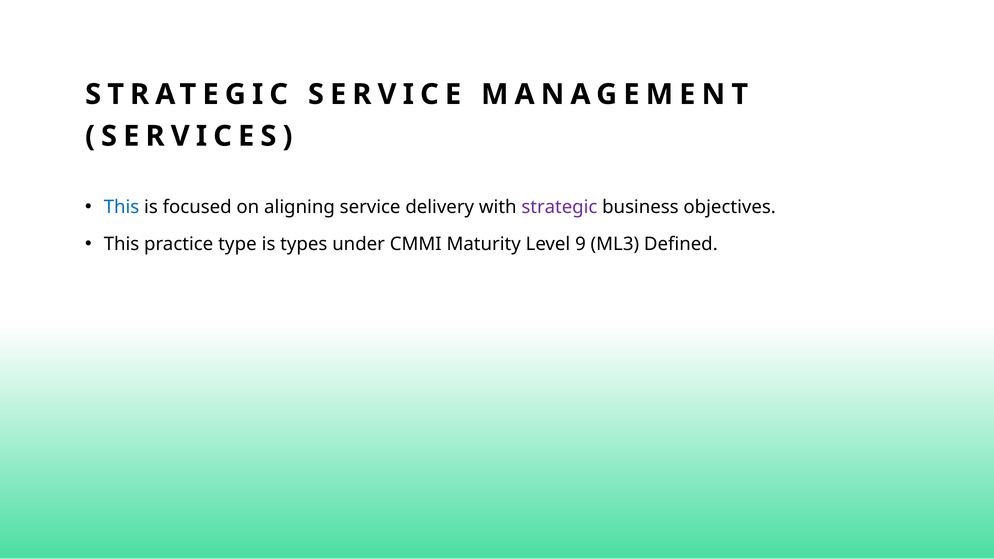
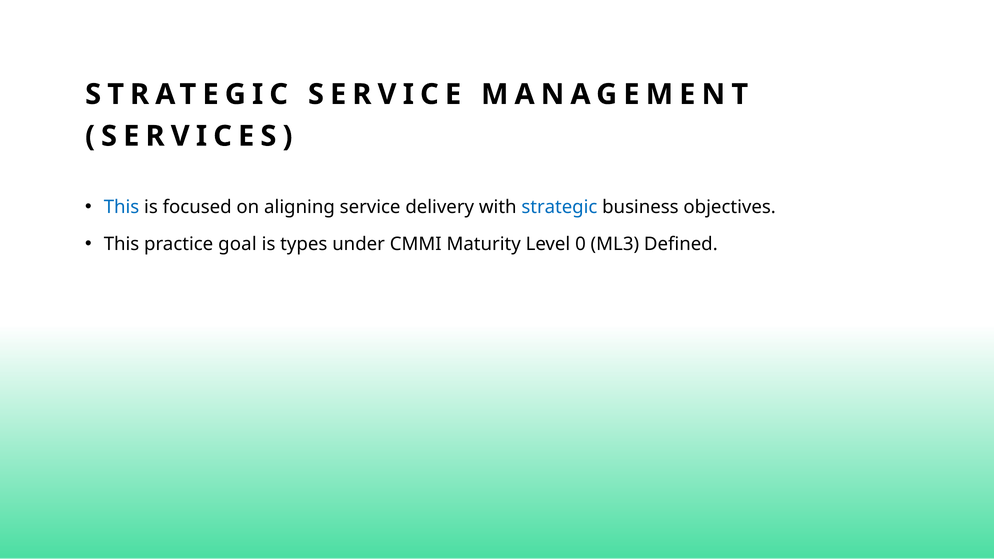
strategic colour: purple -> blue (559, 207)
type: type -> goal (237, 244)
9: 9 -> 0 (580, 244)
